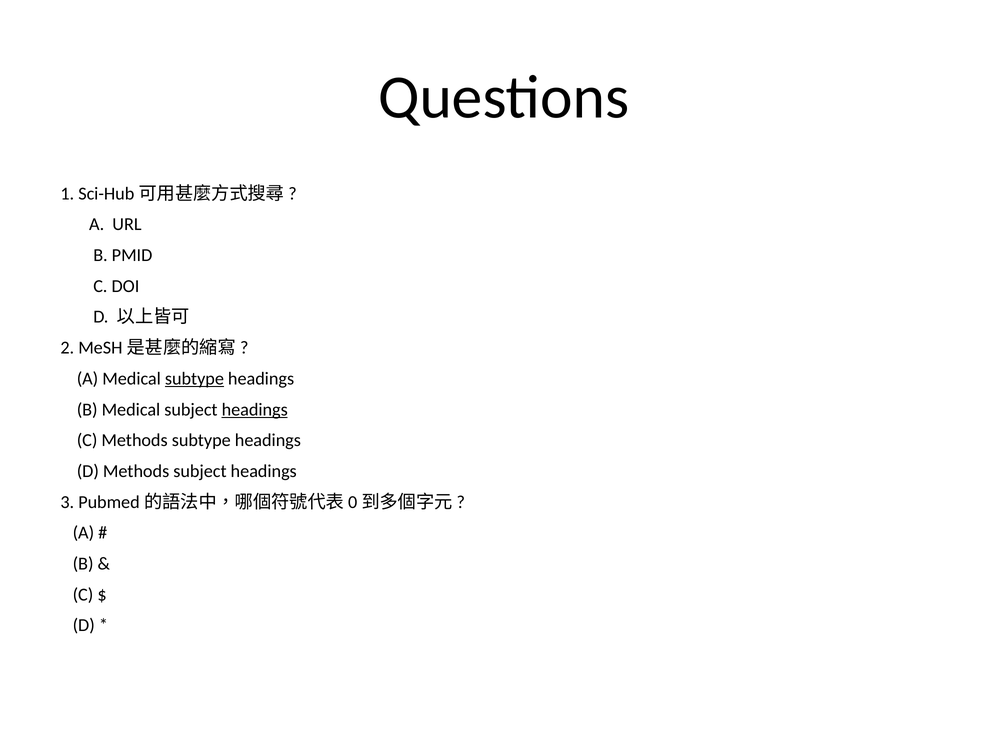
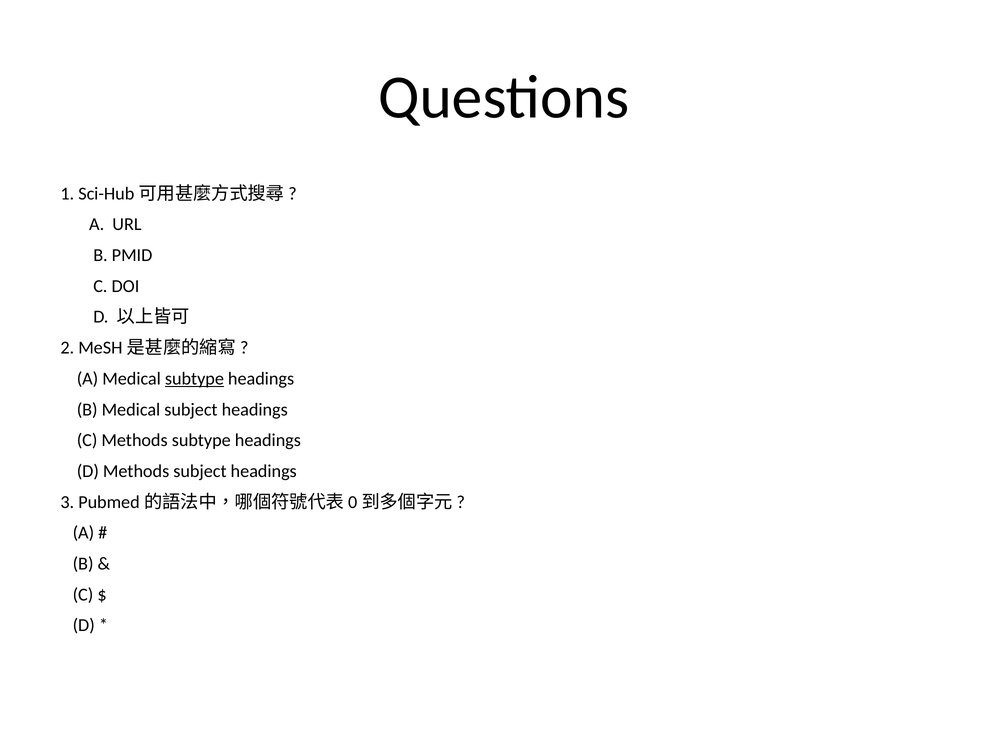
headings underline: present -> none (255, 409)
